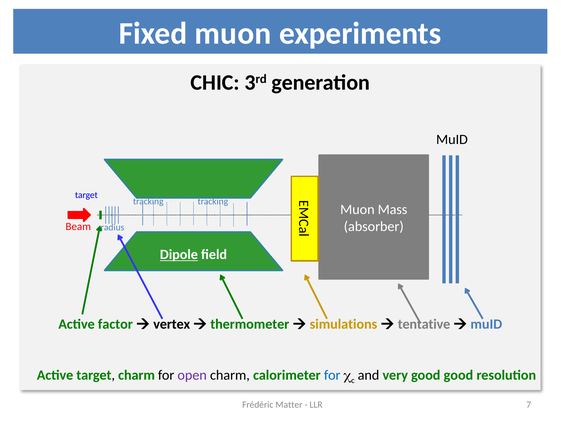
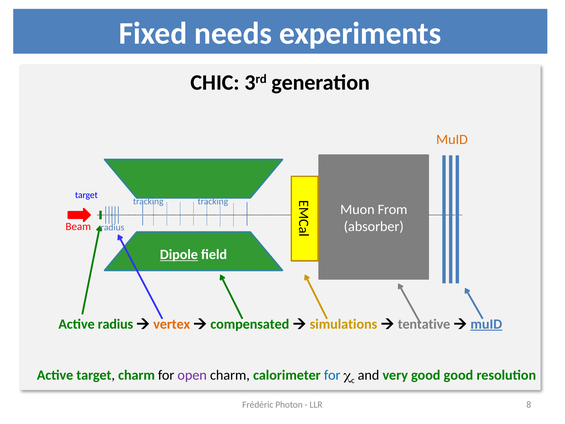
Fixed muon: muon -> needs (233, 33)
MuID colour: black -> orange (452, 140)
Mass: Mass -> From (393, 209)
Active factor: factor -> radius (115, 324)
vertex colour: black -> orange (172, 324)
thermometer: thermometer -> compensated (250, 324)
muID underline: none -> present (486, 324)
Matter: Matter -> Photon (289, 405)
7: 7 -> 8 (529, 405)
